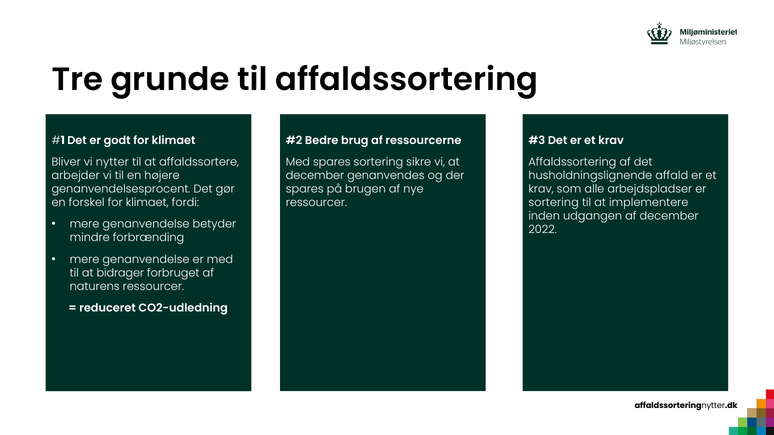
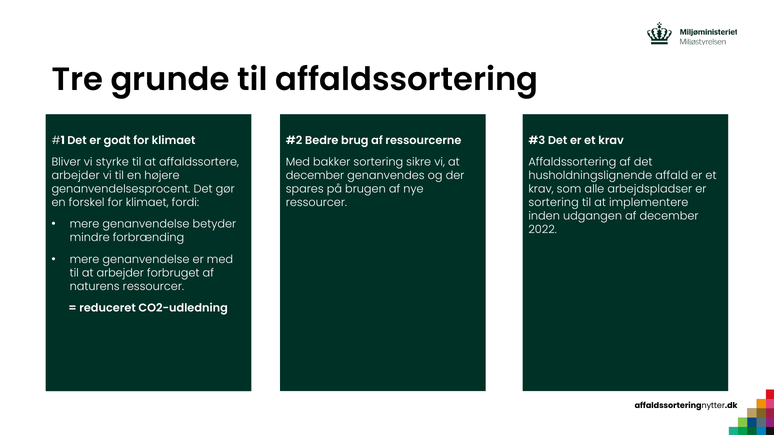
nytter: nytter -> styrke (112, 162)
Med spares: spares -> bakker (332, 162)
at bidrager: bidrager -> arbejder (120, 273)
